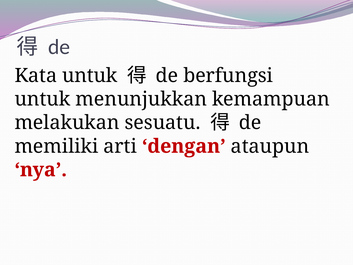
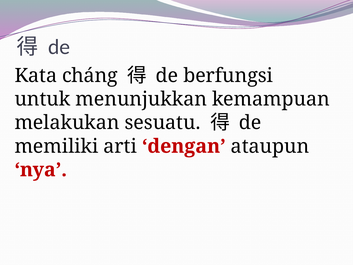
Kata untuk: untuk -> cháng (90, 76)
